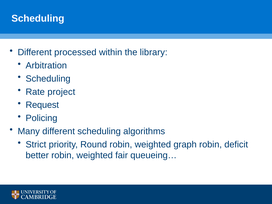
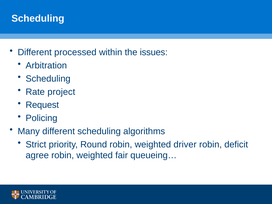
library: library -> issues (154, 52)
graph: graph -> driver (185, 144)
better: better -> agree (37, 155)
